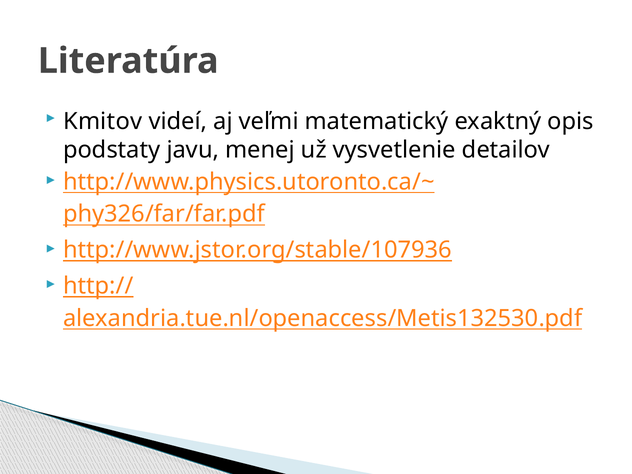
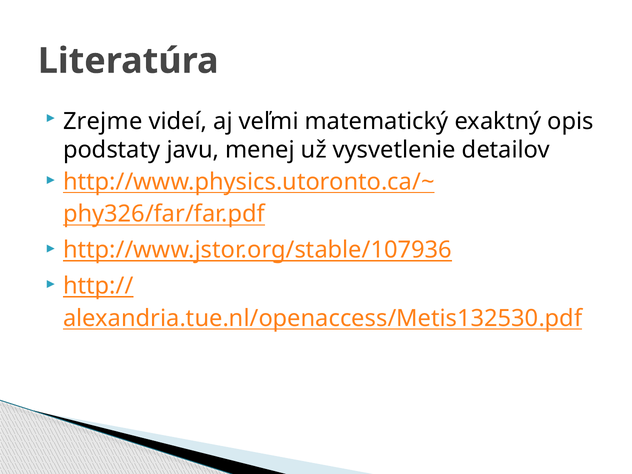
Kmitov: Kmitov -> Zrejme (103, 121)
